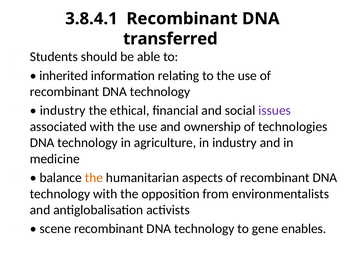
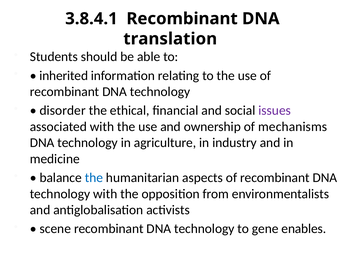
transferred: transferred -> translation (170, 39)
industry: industry -> disorder (63, 110)
technologies: technologies -> mechanisms (293, 127)
the colour: orange -> blue (94, 178)
